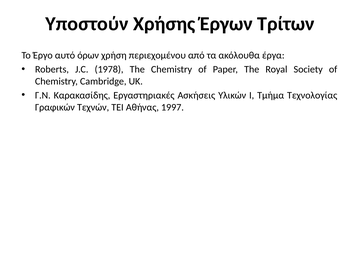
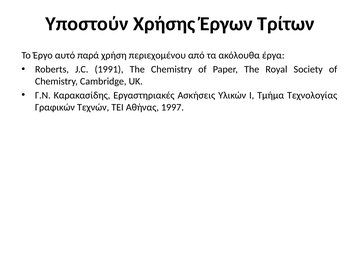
όρων: όρων -> παρά (88, 55)
1978: 1978 -> 1991 (109, 69)
